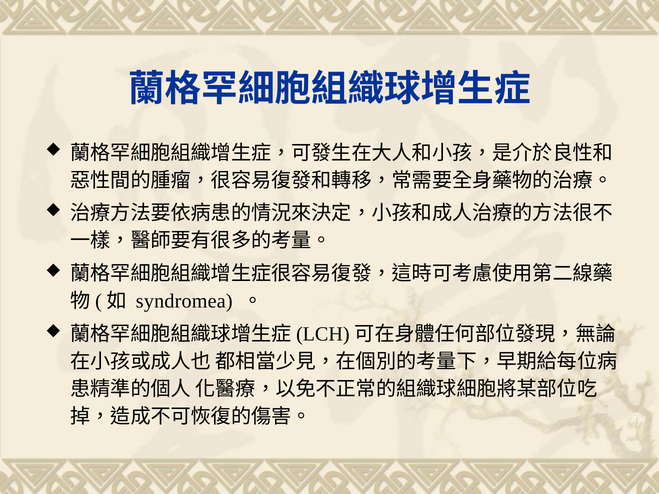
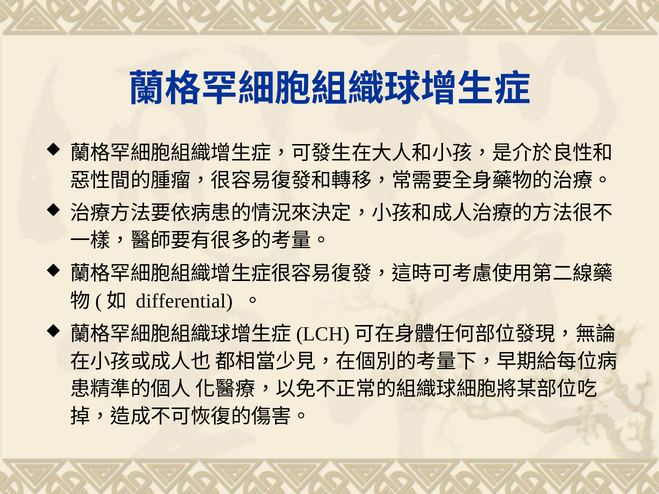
syndromea: syndromea -> differential (184, 301)
